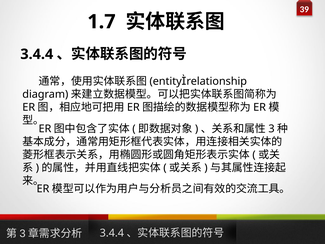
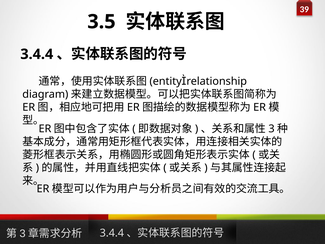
1.7: 1.7 -> 3.5 (101, 22)
